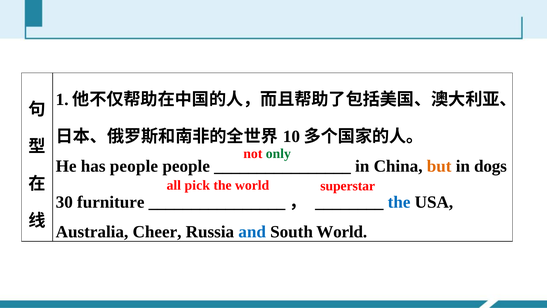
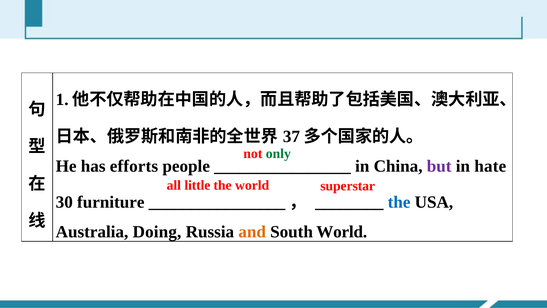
10: 10 -> 37 (291, 137)
has people: people -> efforts (134, 166)
but colour: orange -> purple (439, 166)
dogs: dogs -> hate (490, 166)
pick: pick -> little (197, 185)
Cheer: Cheer -> Doing (157, 232)
and colour: blue -> orange (252, 232)
